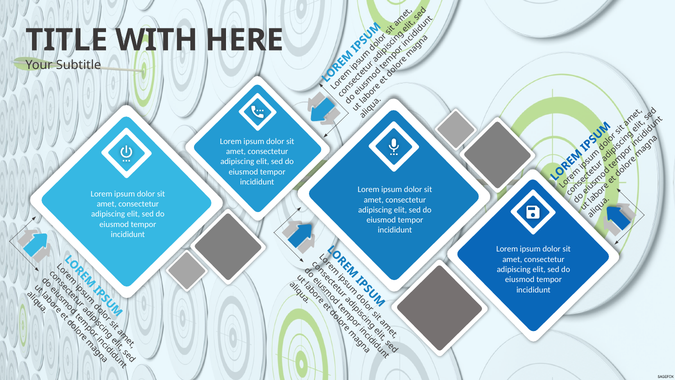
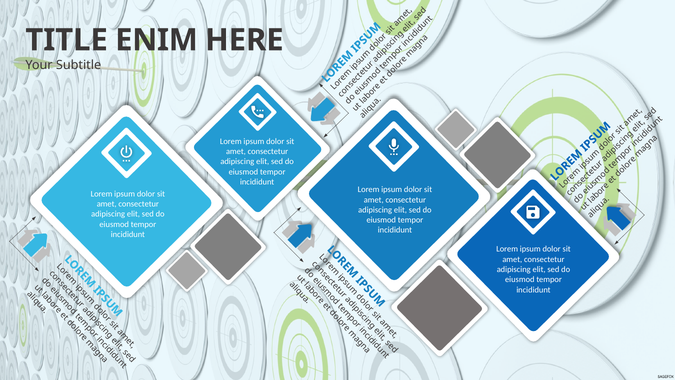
WITH: WITH -> ENIM (157, 40)
